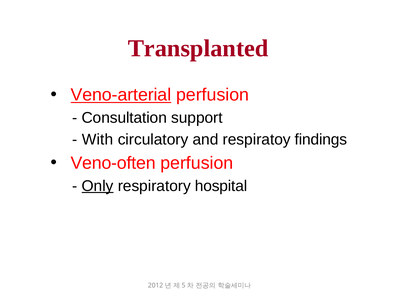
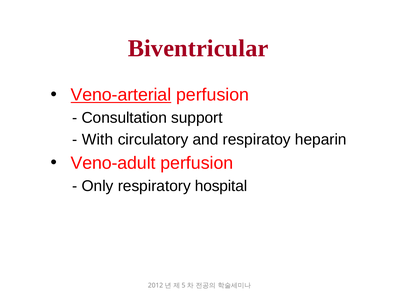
Transplanted: Transplanted -> Biventricular (198, 48)
findings: findings -> heparin (321, 140)
Veno-often: Veno-often -> Veno-adult (113, 163)
Only underline: present -> none (98, 186)
